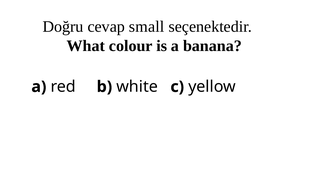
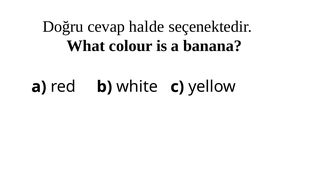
small: small -> halde (147, 27)
